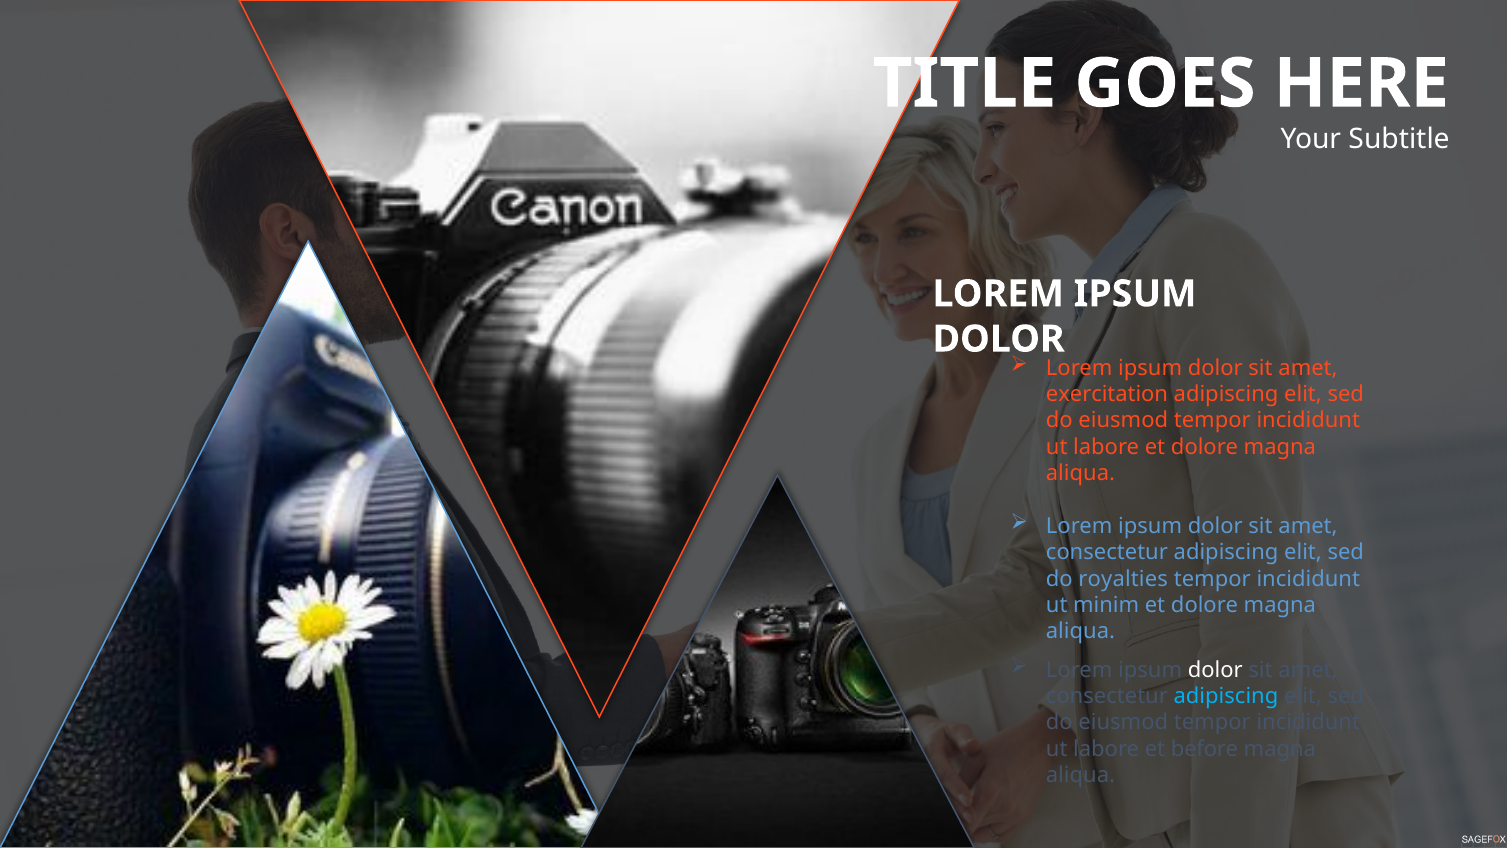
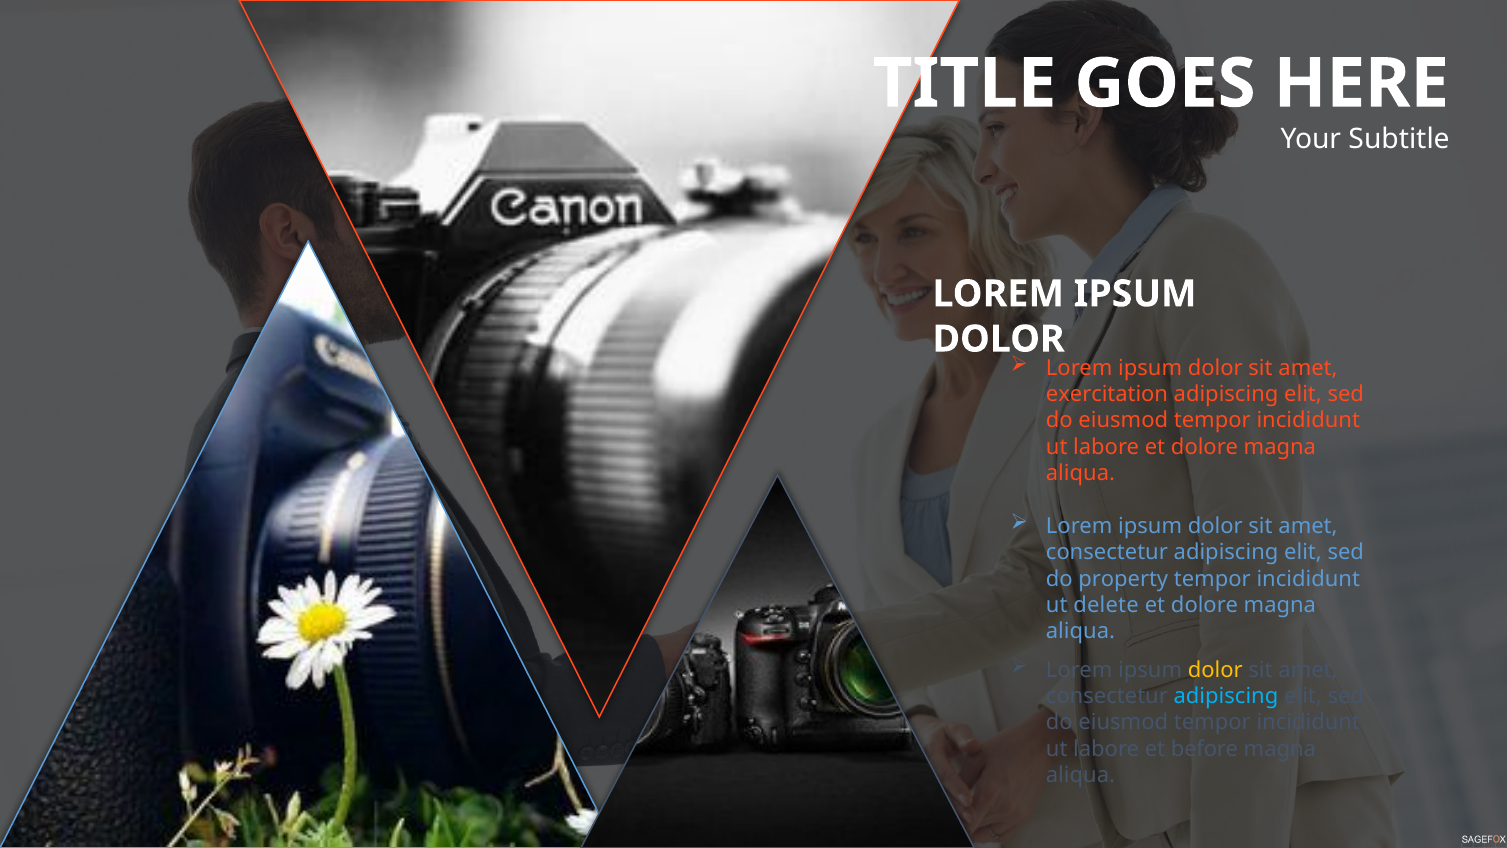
royalties: royalties -> property (1123, 579)
minim: minim -> delete (1106, 605)
dolor colour: white -> yellow (1215, 670)
